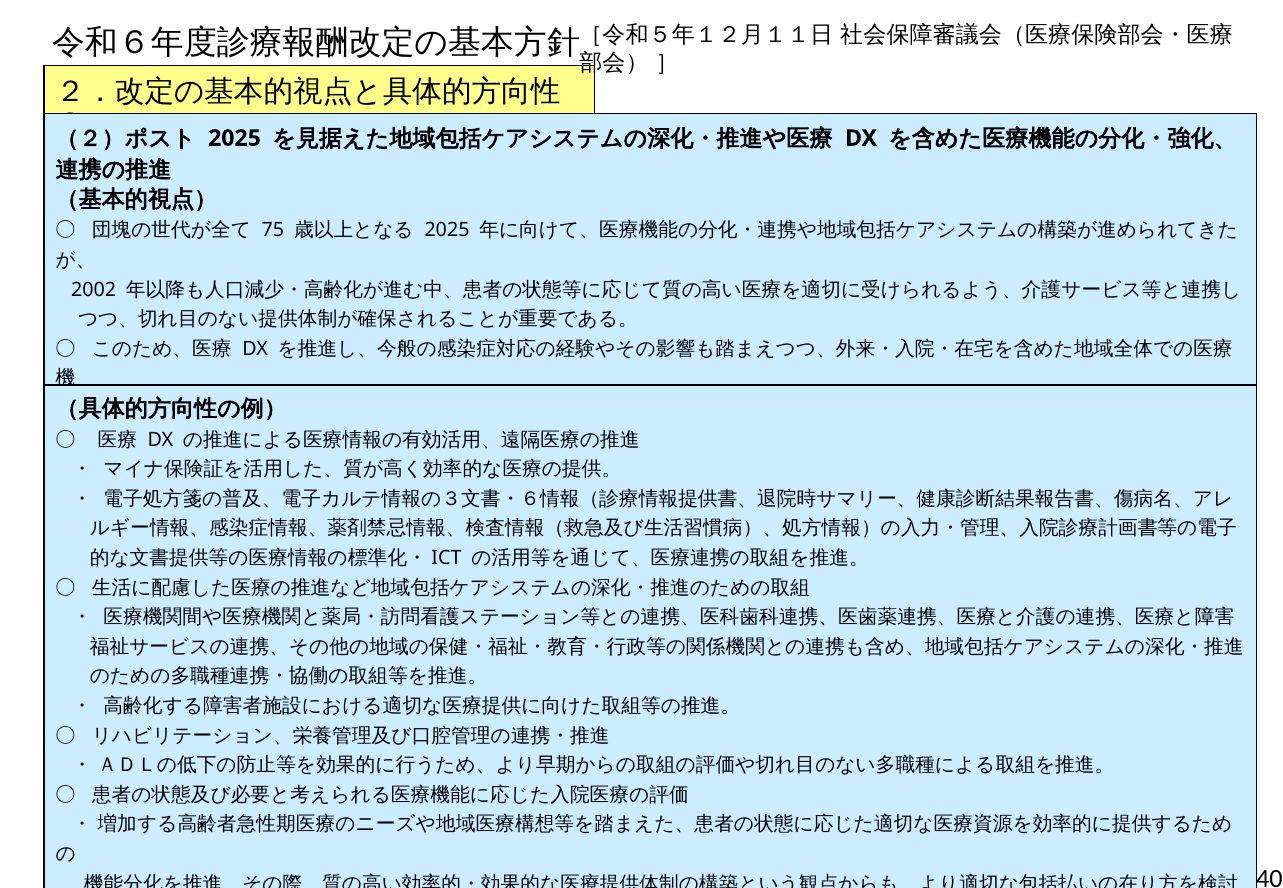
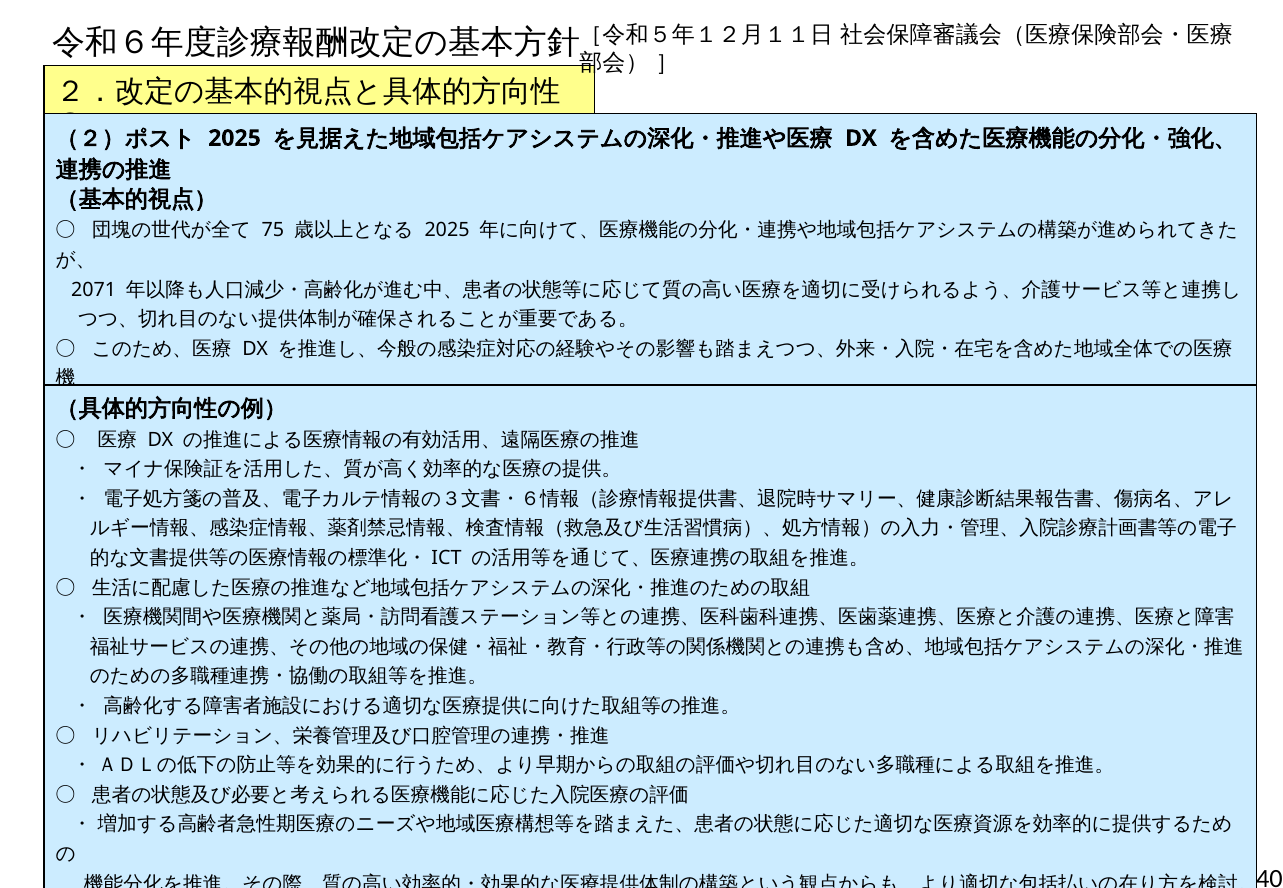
2002: 2002 -> 2071 (94, 290)
